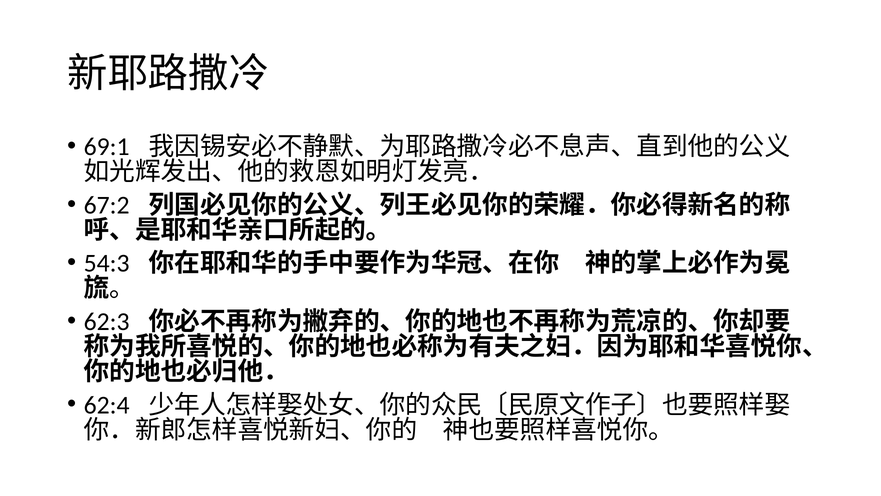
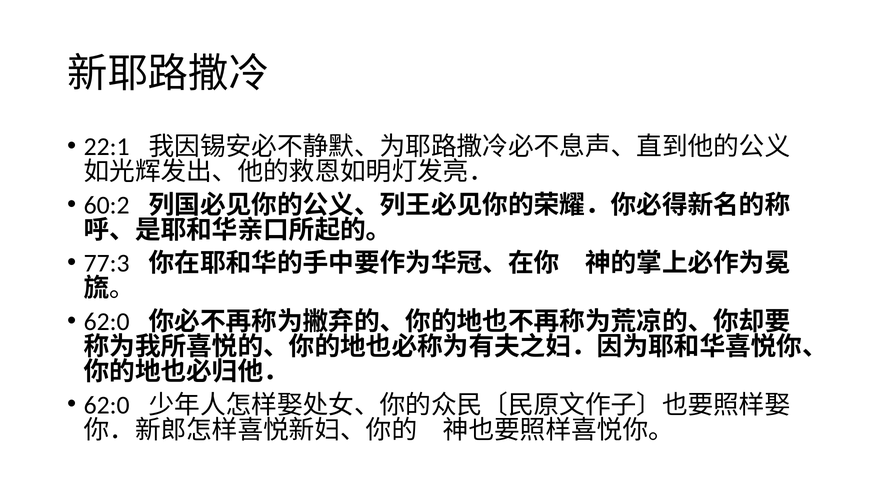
69:1: 69:1 -> 22:1 (107, 147)
67:2: 67:2 -> 60:2 (107, 205)
54:3: 54:3 -> 77:3 (107, 263)
62:3: 62:3 -> 62:0 (107, 321)
62:4: 62:4 -> 62:0 (107, 405)
